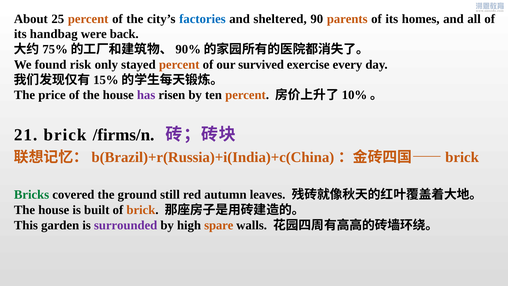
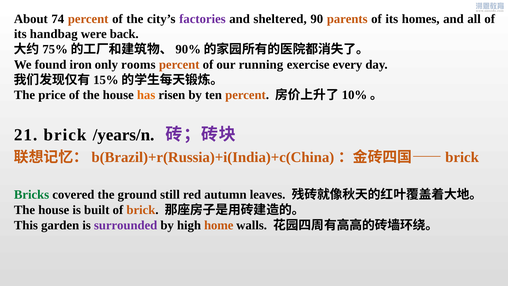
25: 25 -> 74 (58, 19)
factories colour: blue -> purple (202, 19)
risk: risk -> iron (81, 65)
stayed: stayed -> rooms (138, 65)
survived: survived -> running (261, 65)
has colour: purple -> orange (146, 95)
/firms/n: /firms/n -> /years/n (124, 135)
spare: spare -> home (219, 225)
